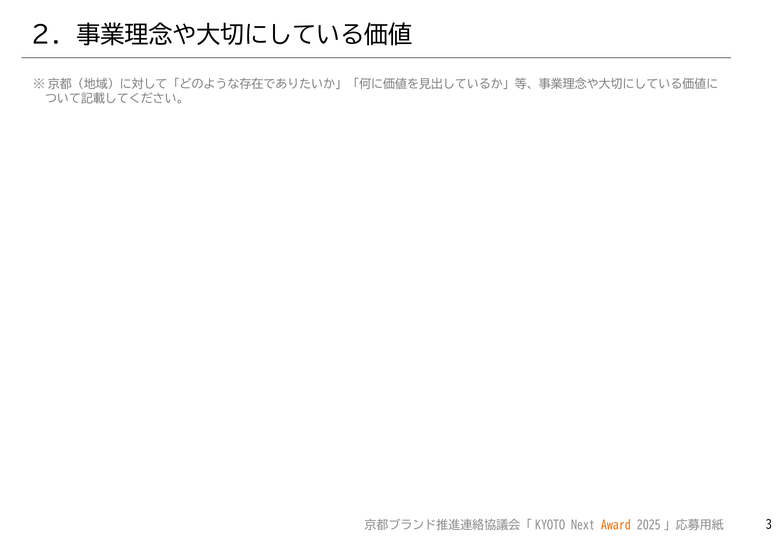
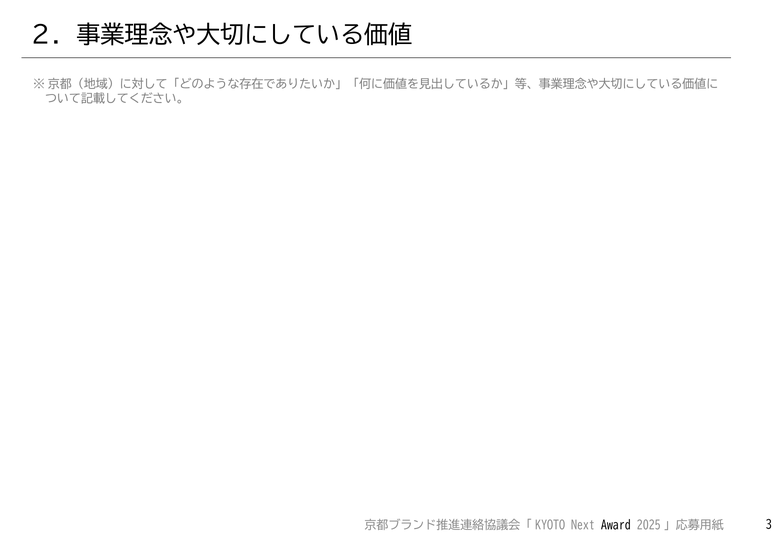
Award colour: orange -> black (616, 526)
